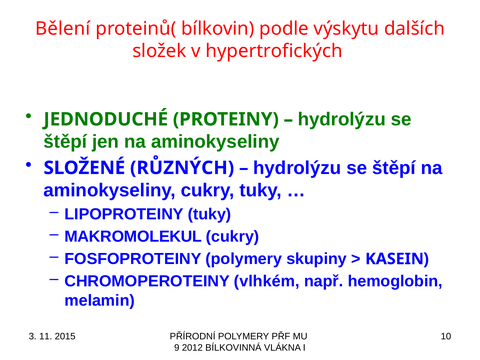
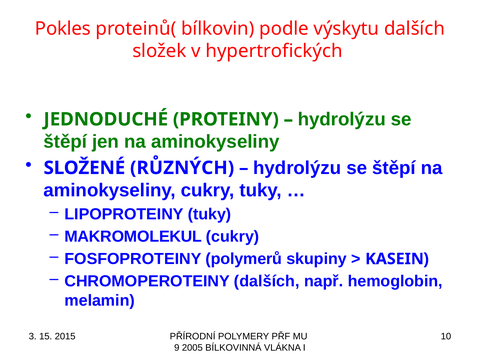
Bělení: Bělení -> Pokles (63, 29)
FOSFOPROTEINY polymery: polymery -> polymerů (244, 259)
CHROMOPEROTEINY vlhkém: vlhkém -> dalších (267, 281)
11: 11 -> 15 (46, 336)
2012: 2012 -> 2005 (192, 348)
